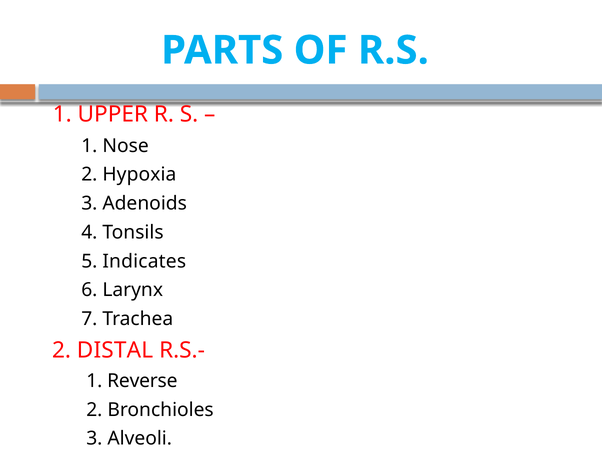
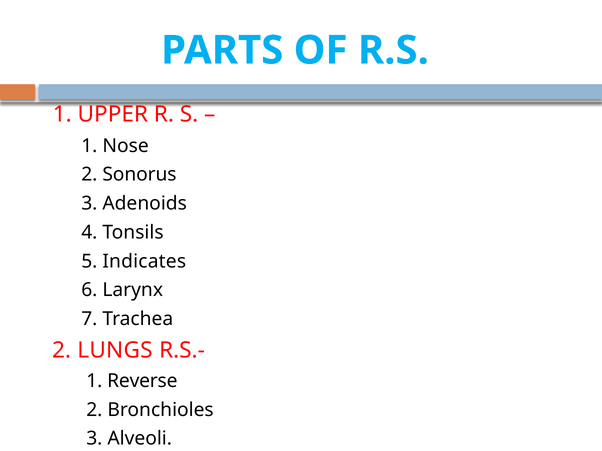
Hypoxia: Hypoxia -> Sonorus (139, 175)
DISTAL: DISTAL -> LUNGS (115, 351)
